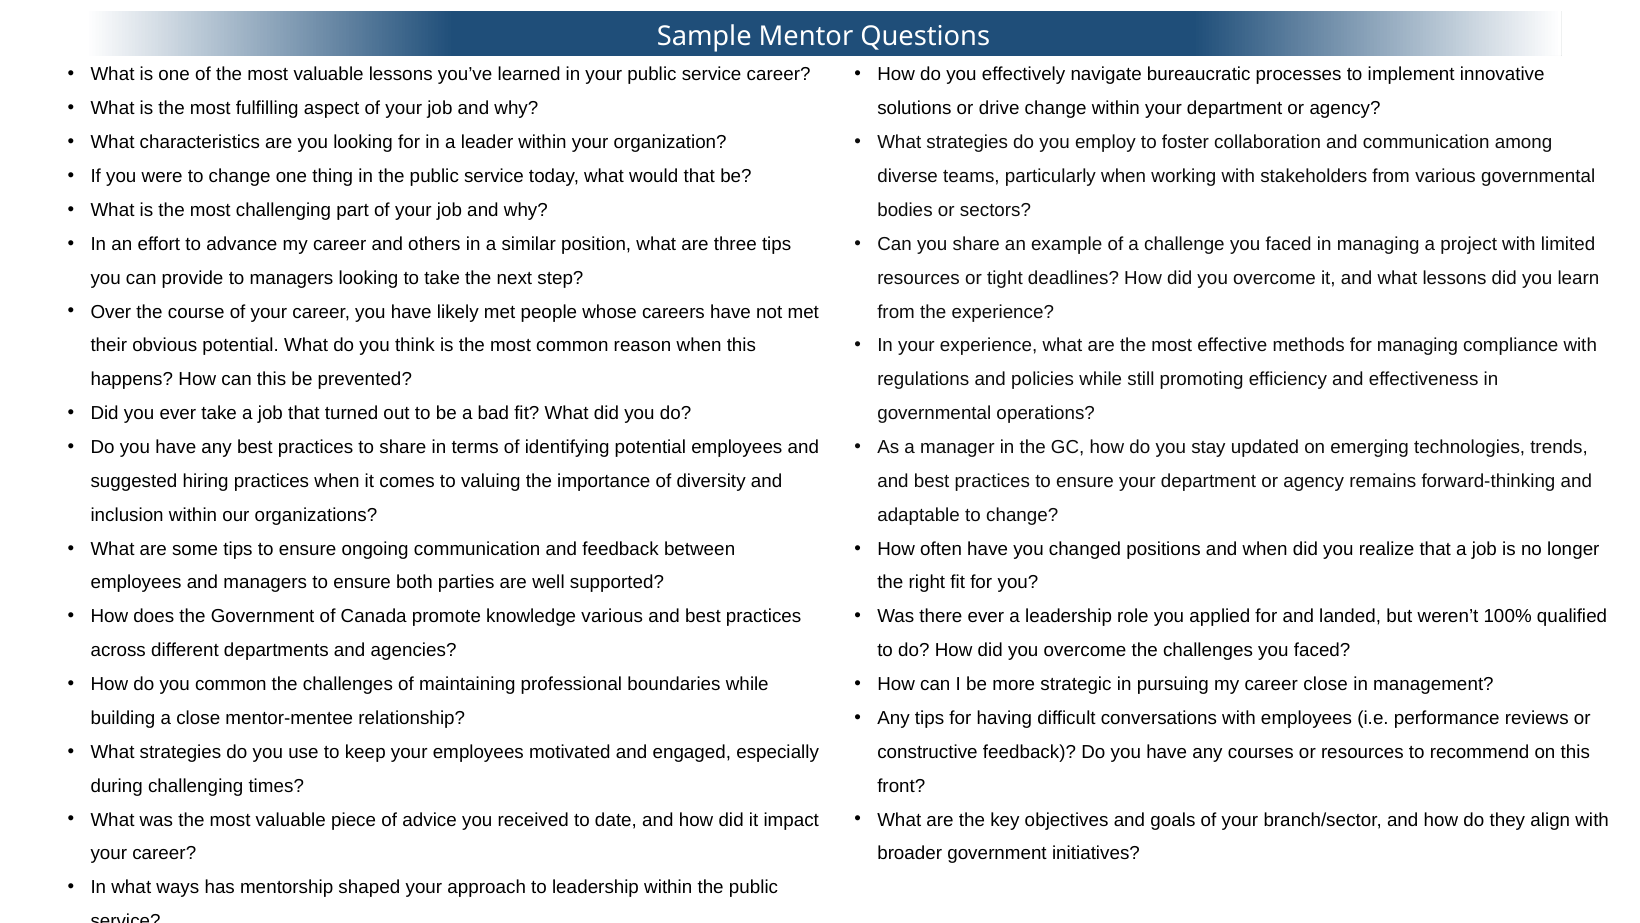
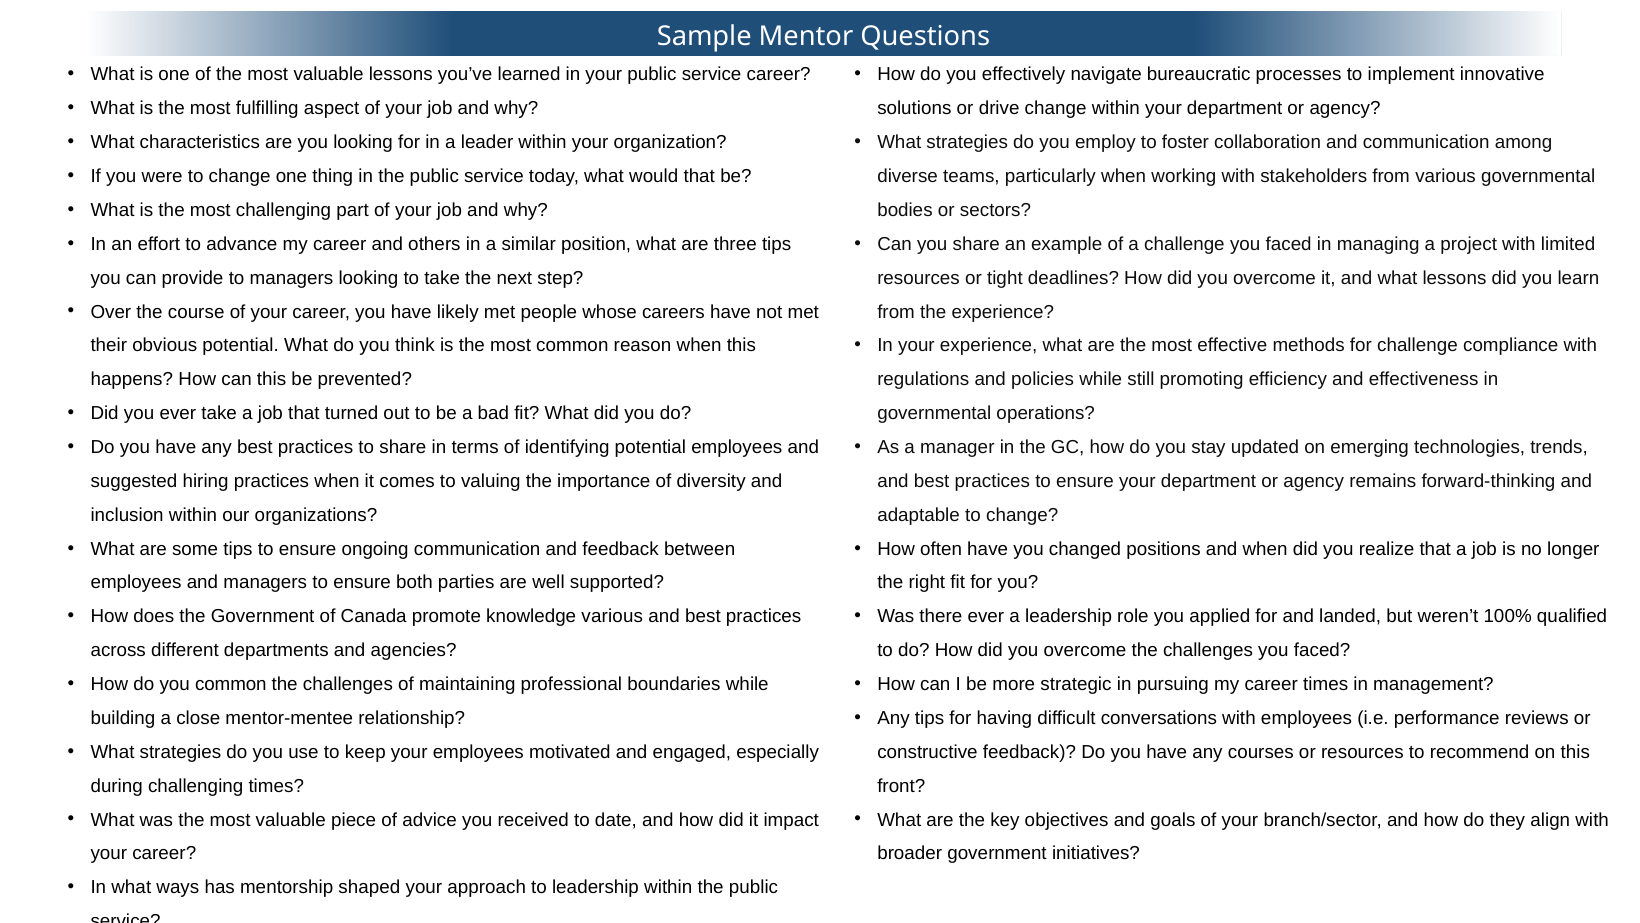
for managing: managing -> challenge (1417, 346)
career close: close -> times (1326, 684)
